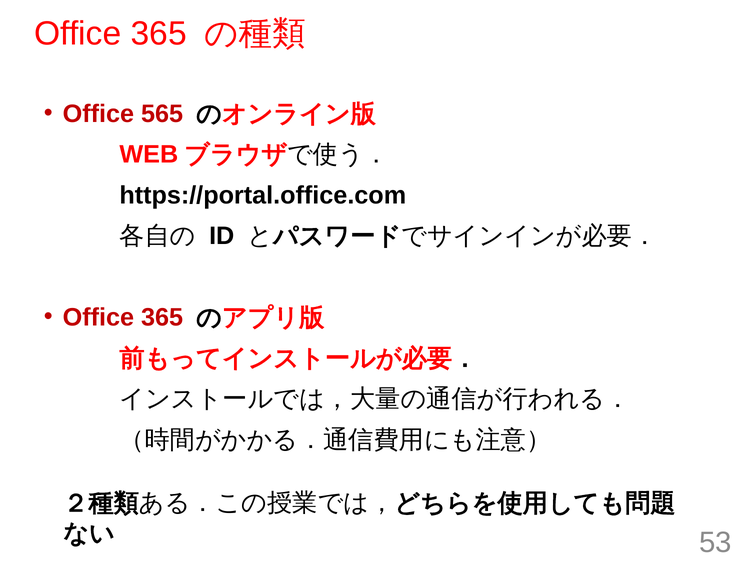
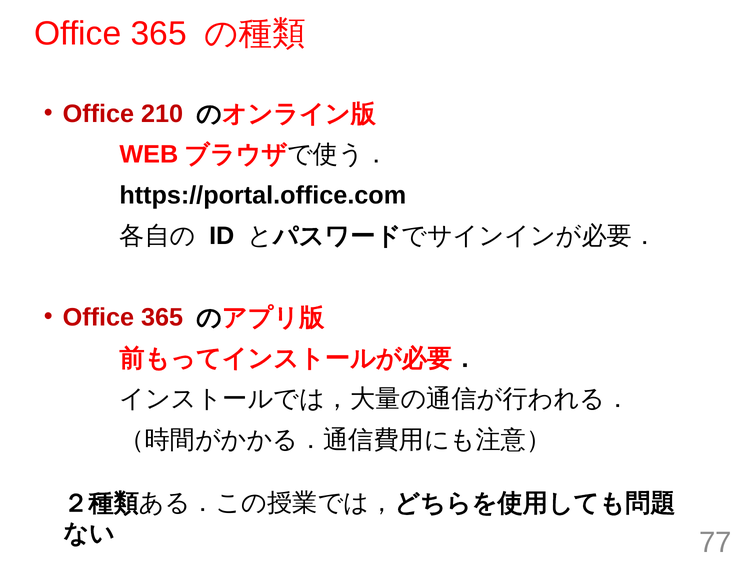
565: 565 -> 210 (162, 114)
53: 53 -> 77 (715, 543)
